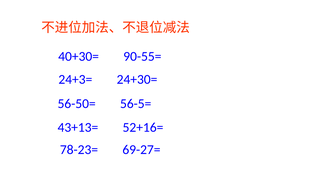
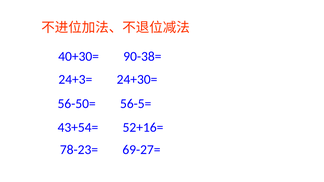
90-55=: 90-55= -> 90-38= (142, 56)
43+13=: 43+13= -> 43+54= (78, 128)
